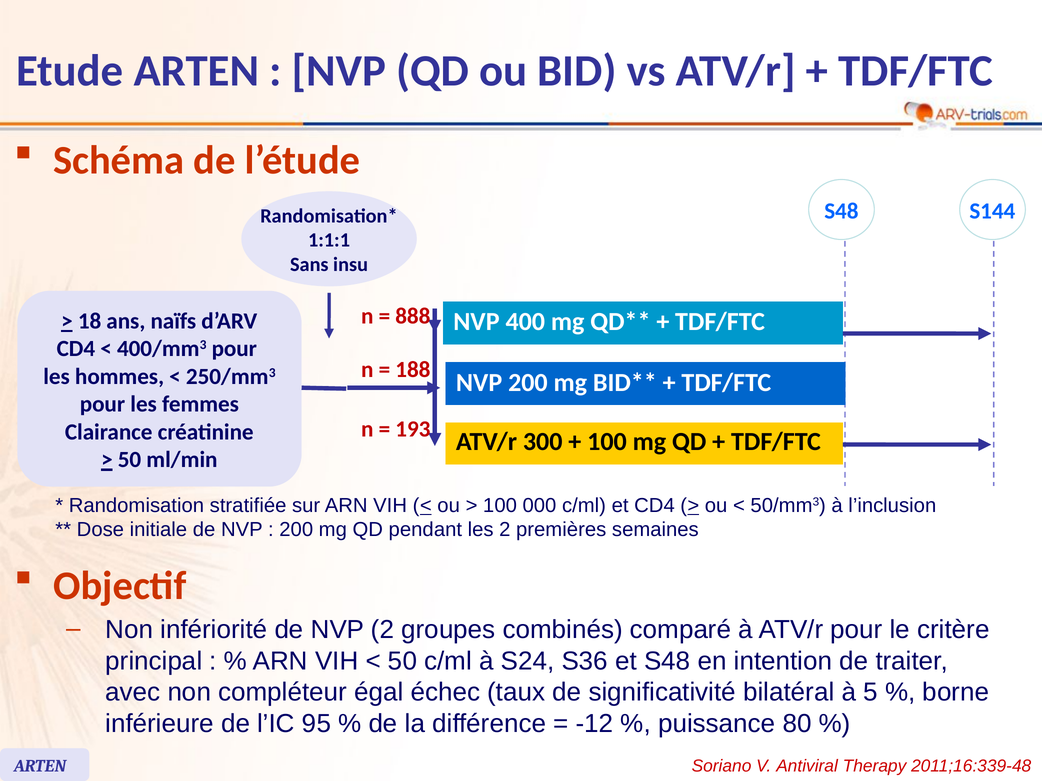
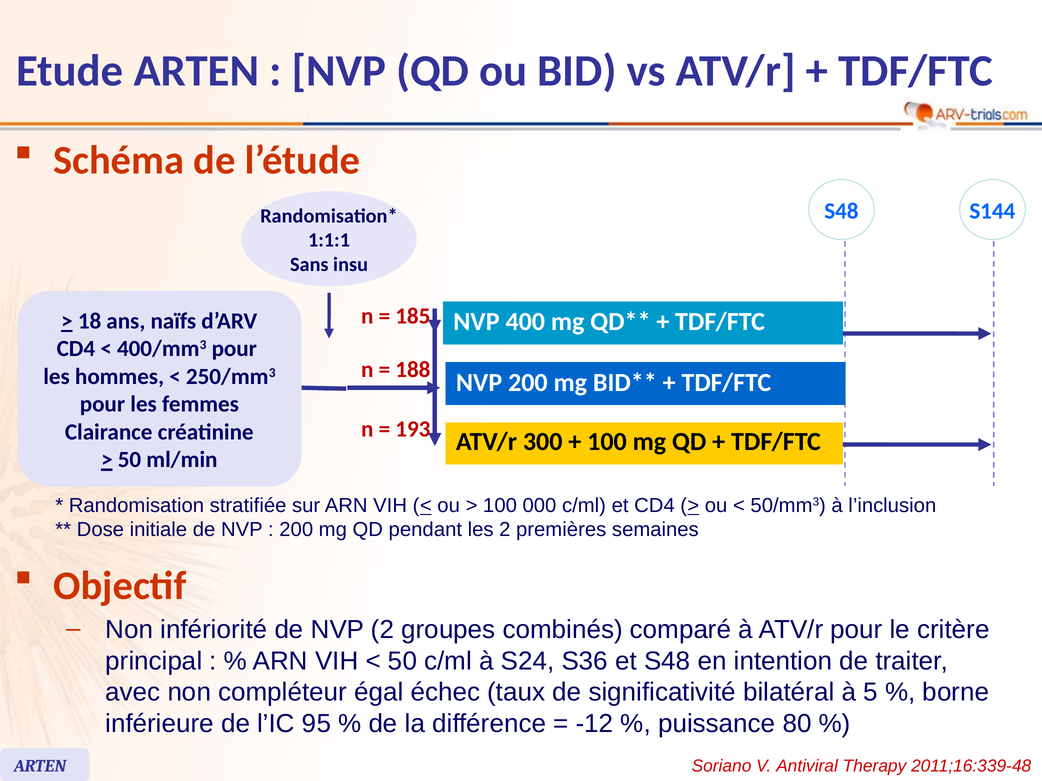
888: 888 -> 185 (413, 316)
